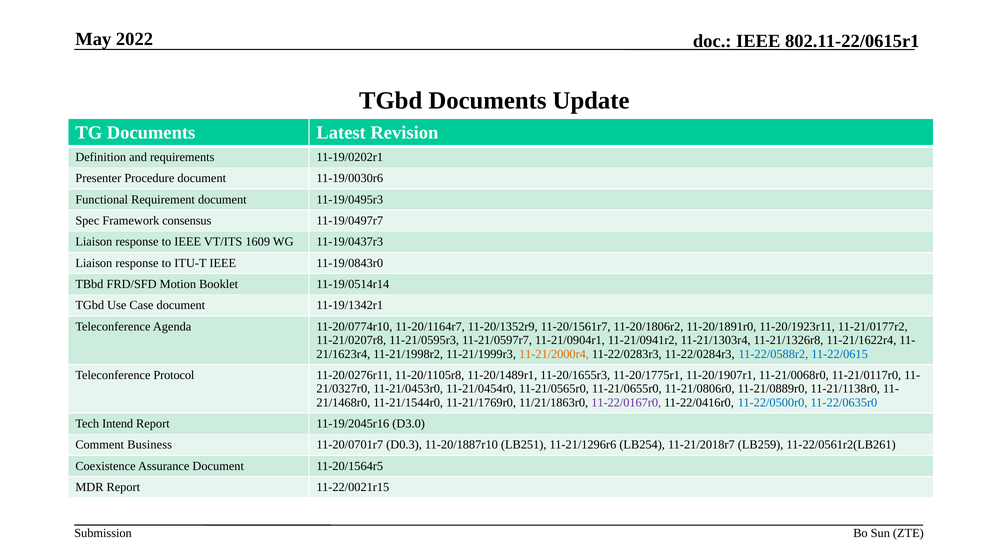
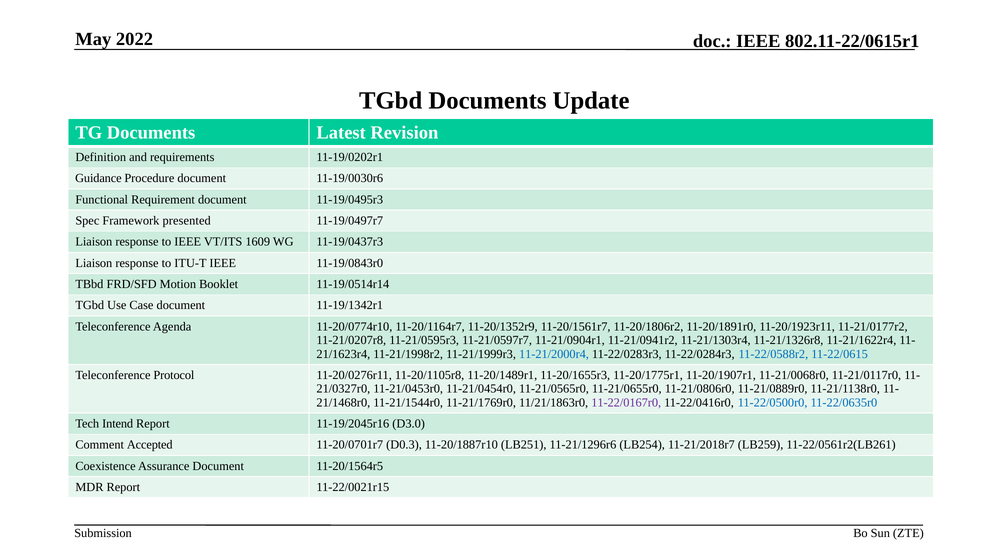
Presenter: Presenter -> Guidance (98, 178)
consensus: consensus -> presented (187, 221)
11-21/2000r4 colour: orange -> blue (554, 354)
Business: Business -> Accepted (150, 445)
